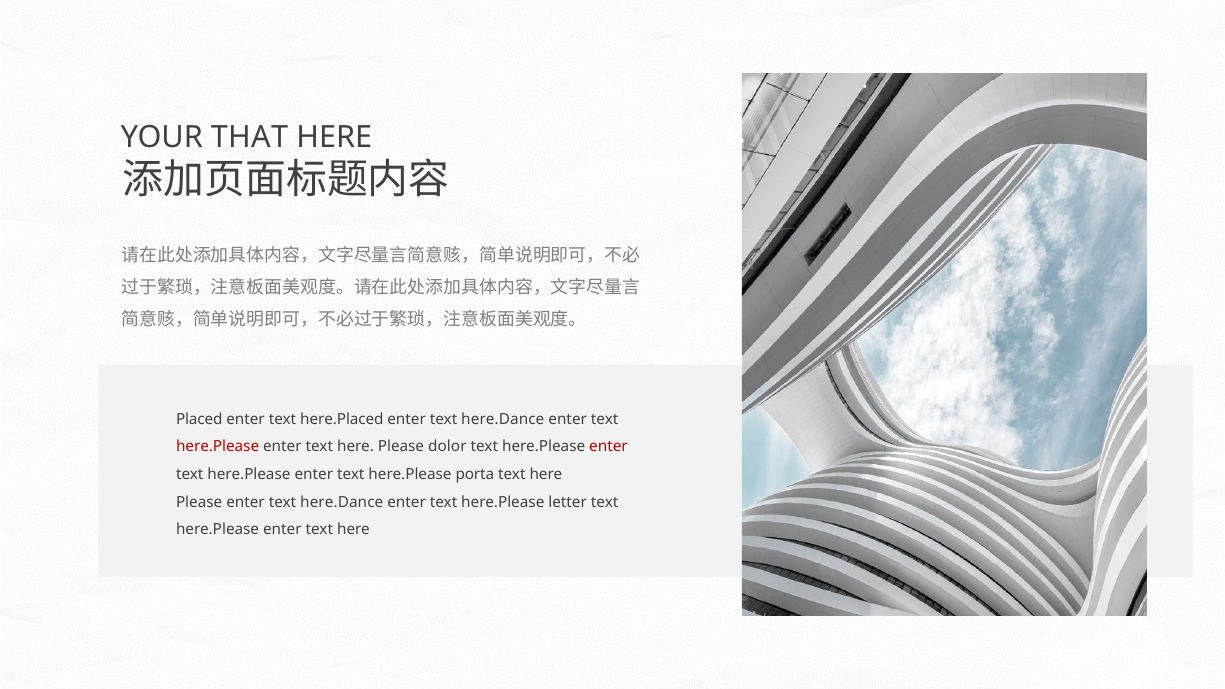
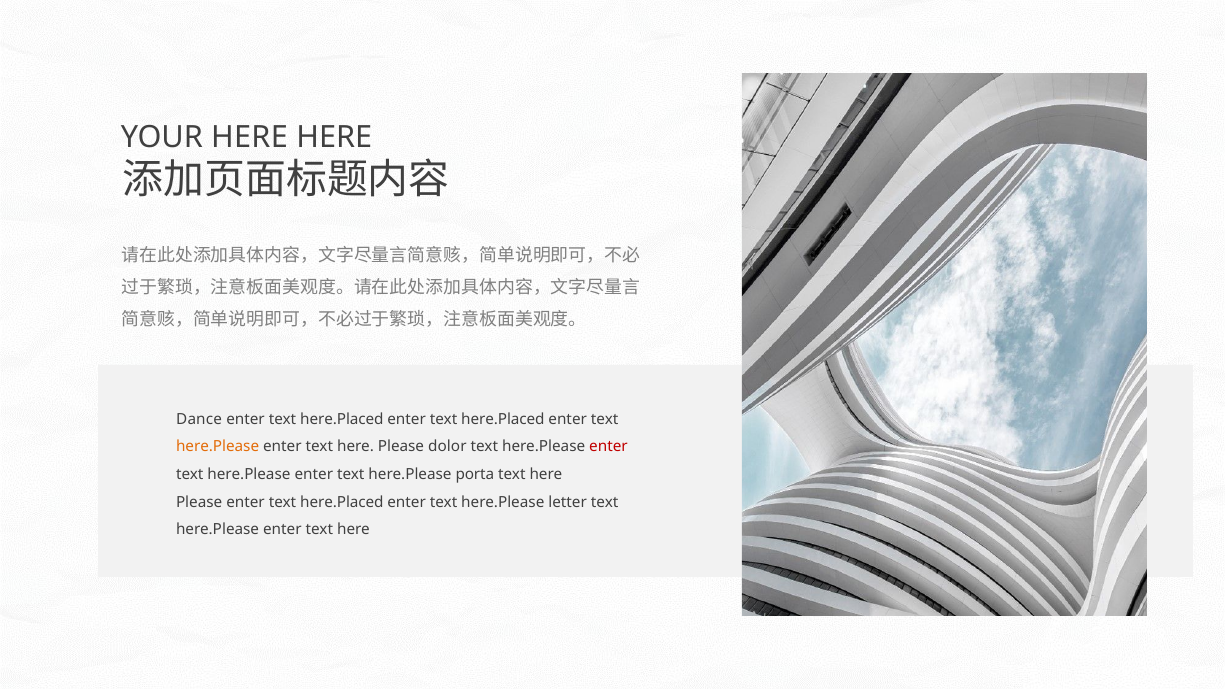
YOUR THAT: THAT -> HERE (249, 137)
Placed: Placed -> Dance (199, 419)
here.Dance: here.Dance -> here.Placed (503, 419)
here.Please colour: red -> orange (218, 447)
Please enter text here.Dance: here.Dance -> here.Placed (342, 502)
